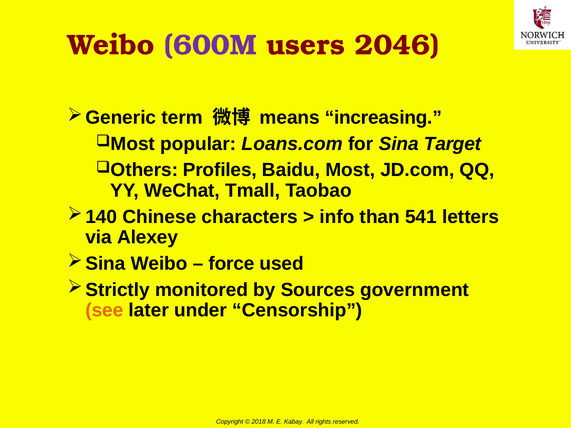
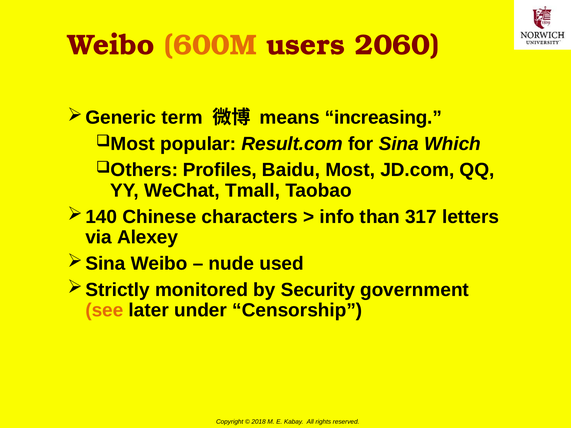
600M colour: purple -> orange (210, 45)
2046: 2046 -> 2060 (397, 45)
Loans.com: Loans.com -> Result.com (292, 144)
Target: Target -> Which (452, 144)
541: 541 -> 317 (421, 217)
force: force -> nude (231, 264)
Sources: Sources -> Security (318, 290)
